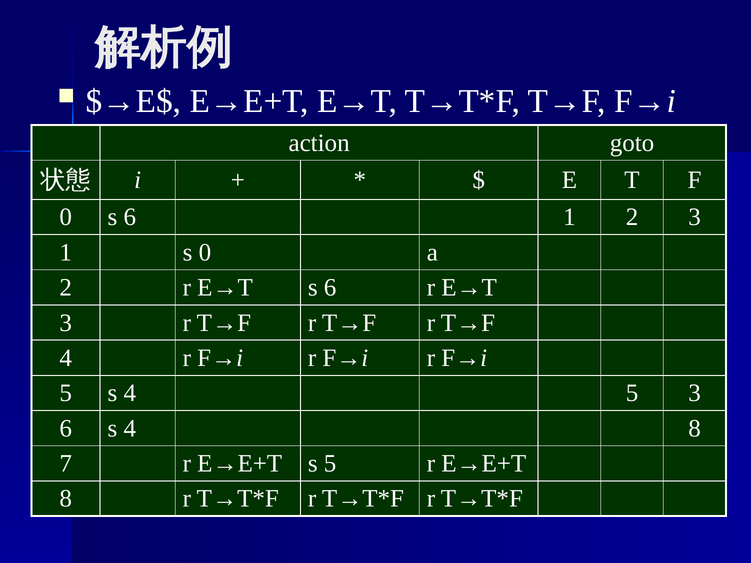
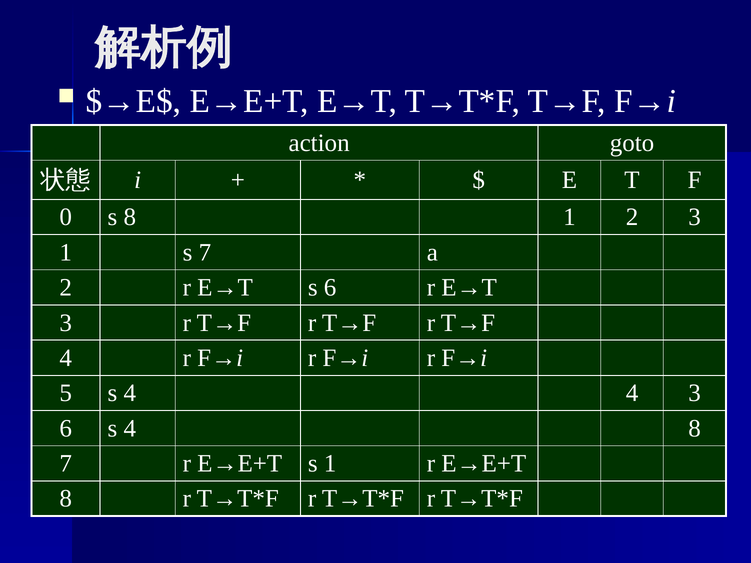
0 s 6: 6 -> 8 (130, 217)
s 0: 0 -> 7 (205, 252)
4 5: 5 -> 4 (632, 393)
s 5: 5 -> 1 (330, 464)
